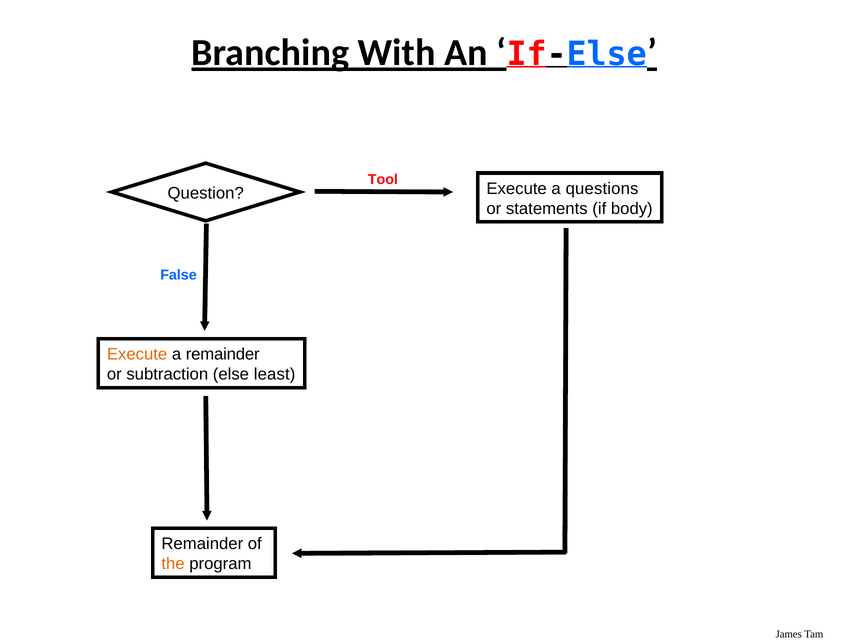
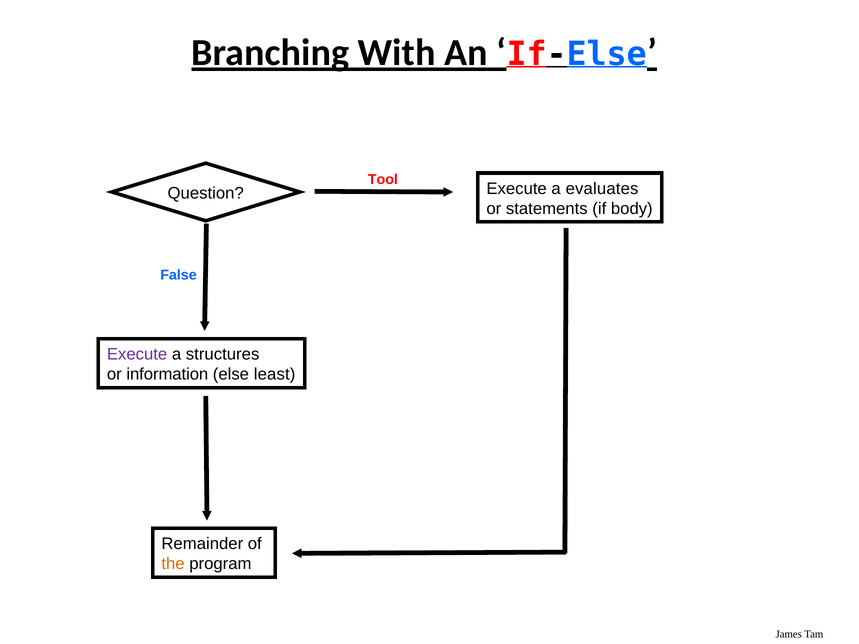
questions: questions -> evaluates (602, 189)
Execute colour: orange -> purple (137, 354)
a remainder: remainder -> structures (223, 354)
subtraction: subtraction -> information (167, 375)
